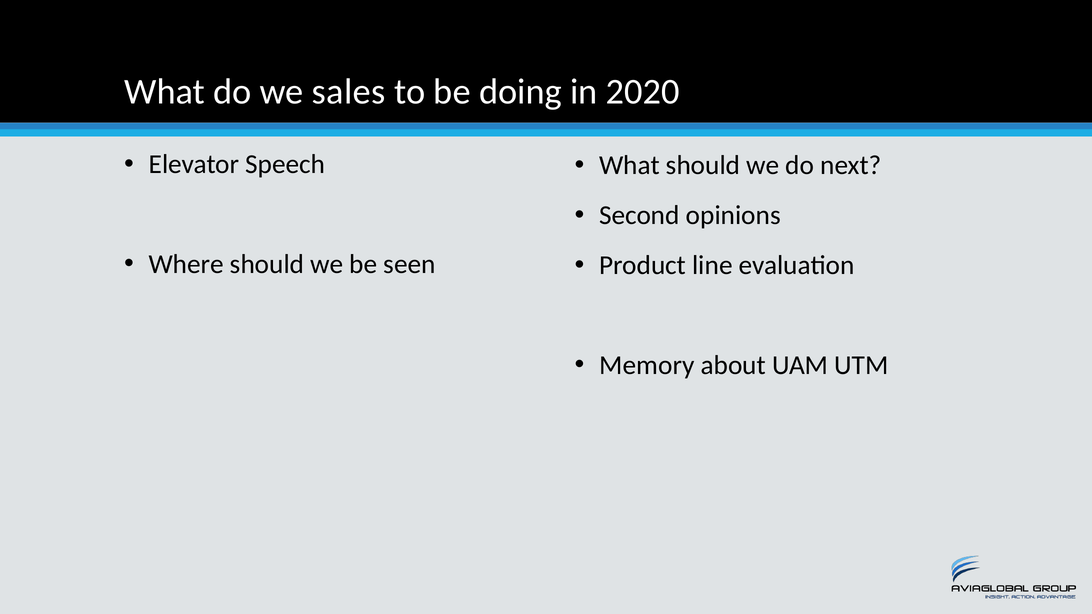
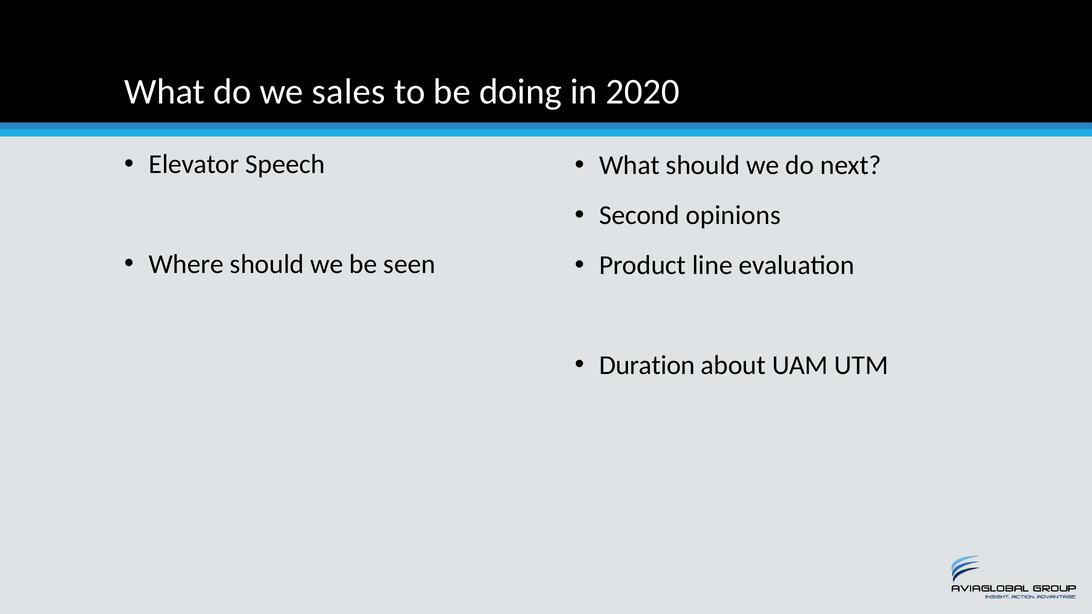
Memory: Memory -> Duration (647, 365)
